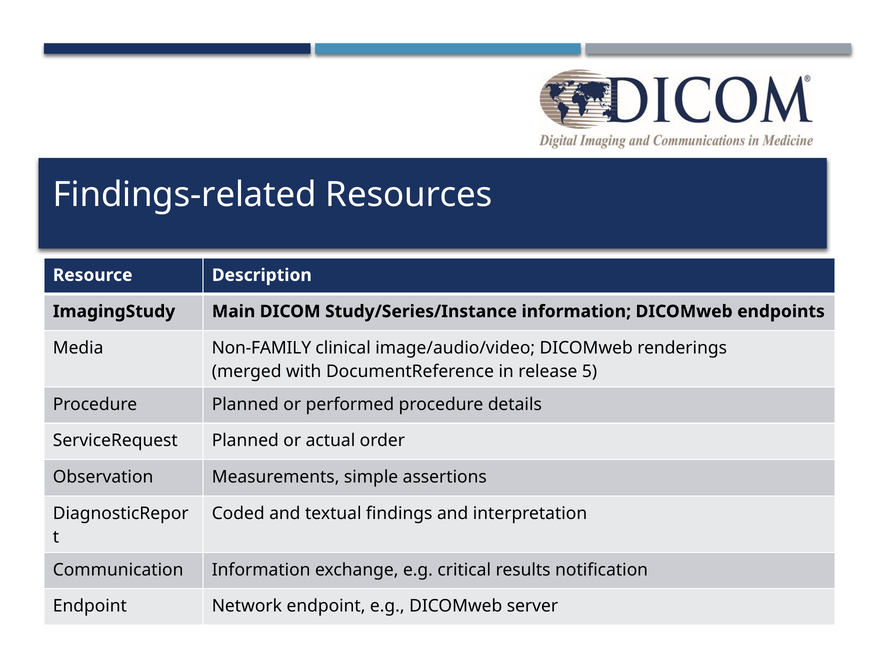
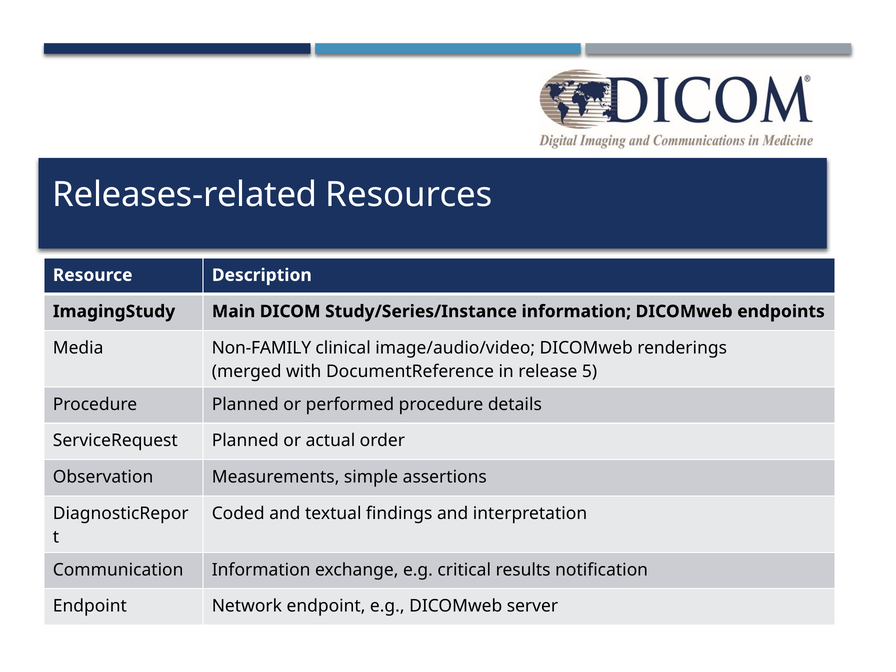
Findings-related: Findings-related -> Releases-related (185, 195)
